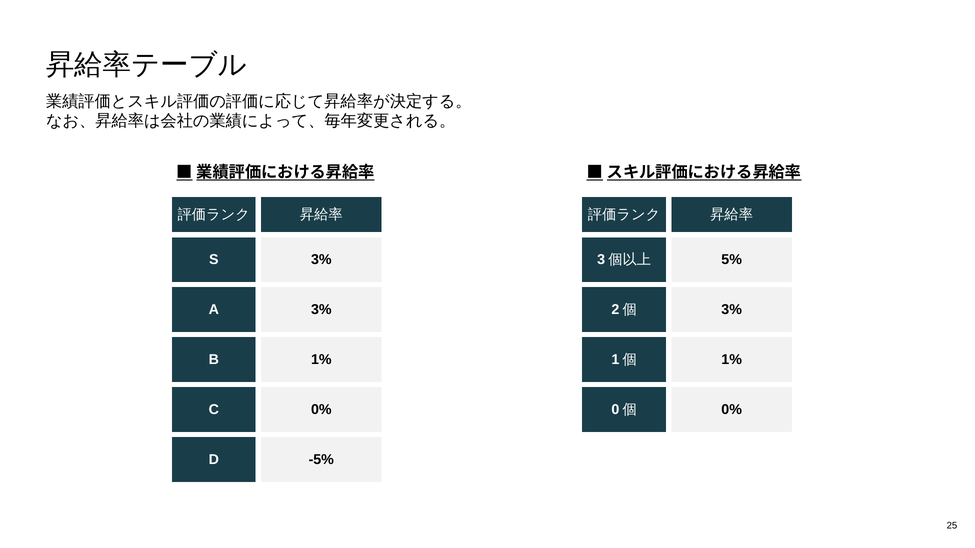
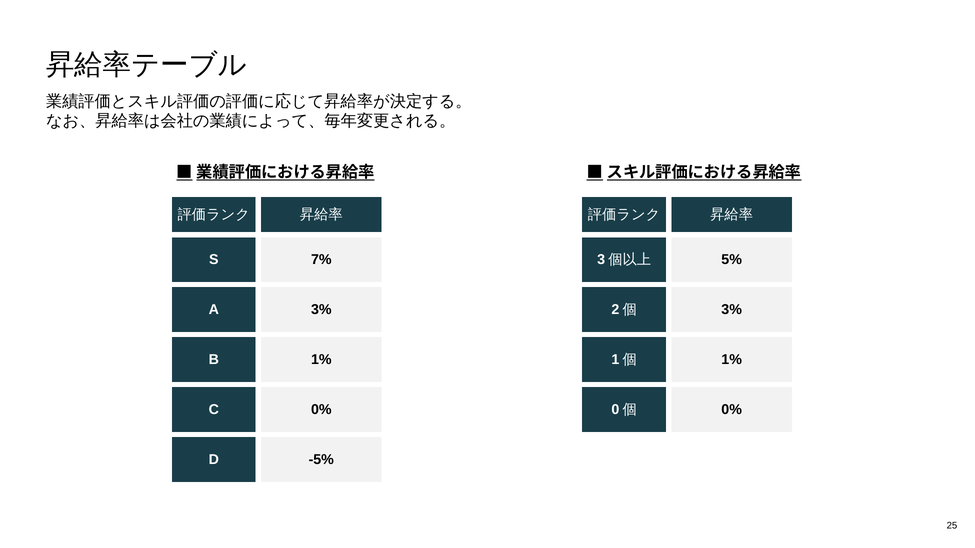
S 3%: 3% -> 7% (321, 260)
